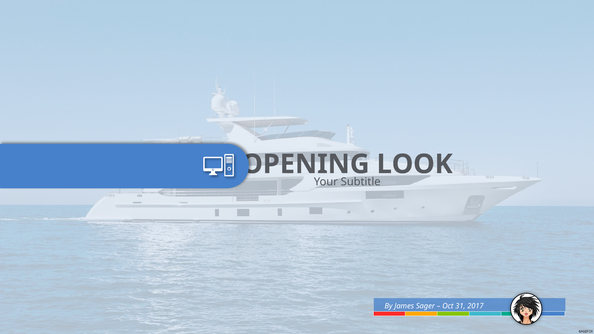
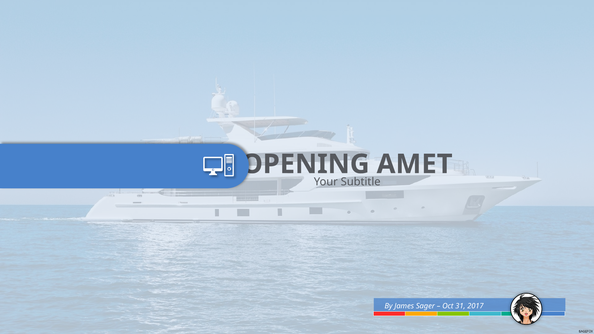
LOOK: LOOK -> AMET (415, 164)
